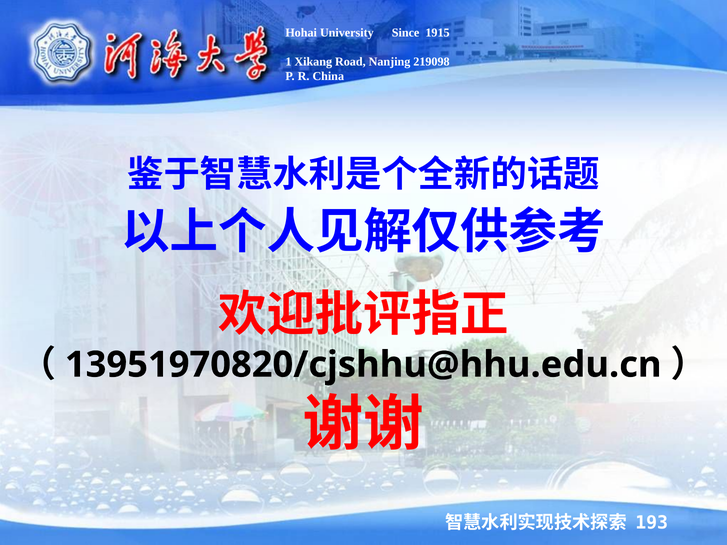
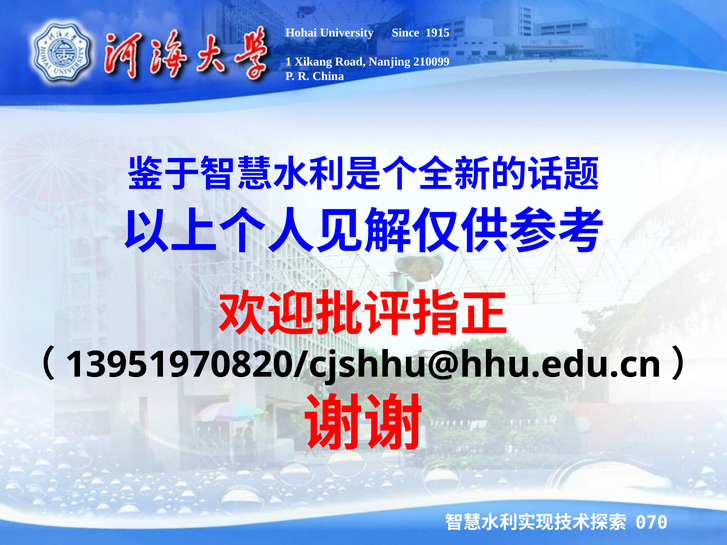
219098: 219098 -> 210099 (432, 62)
193: 193 -> 070 (652, 523)
